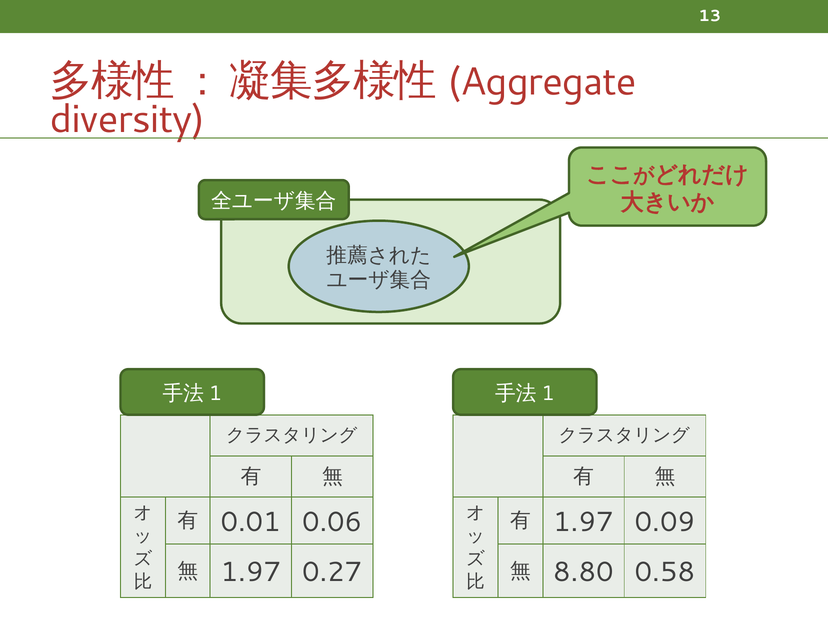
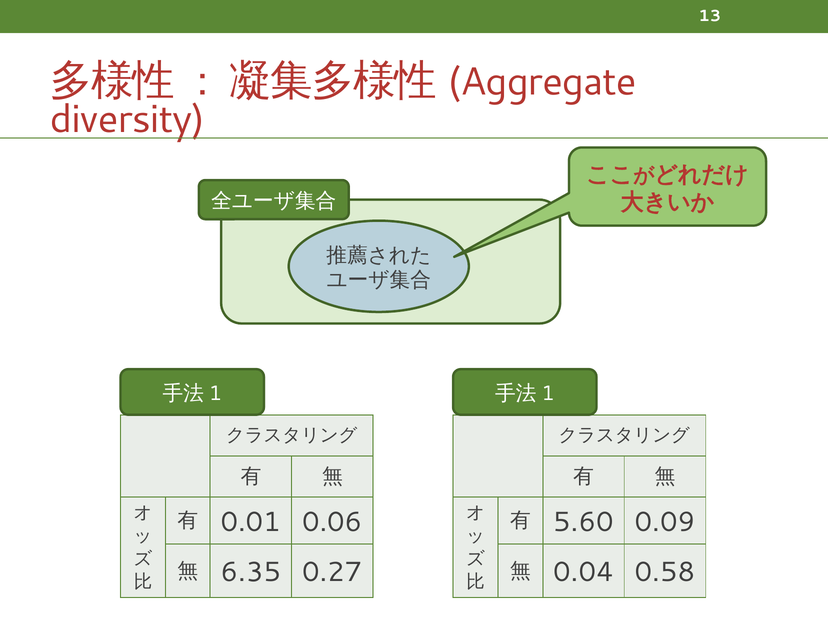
1.97: 1.97 -> 5.60 (583, 522)
1.97: 1.97 -> 6.35 (251, 572)
8.80: 8.80 -> 0.04 (583, 572)
